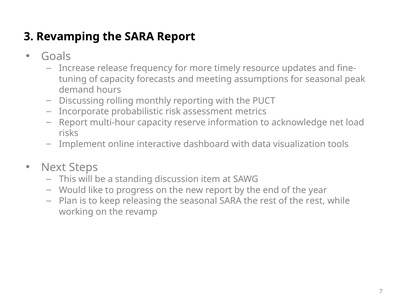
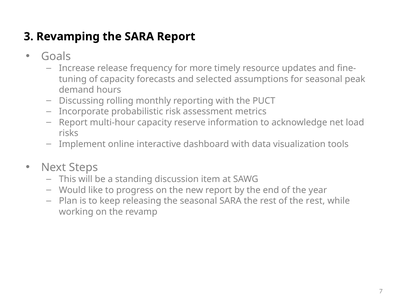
meeting: meeting -> selected (214, 79)
